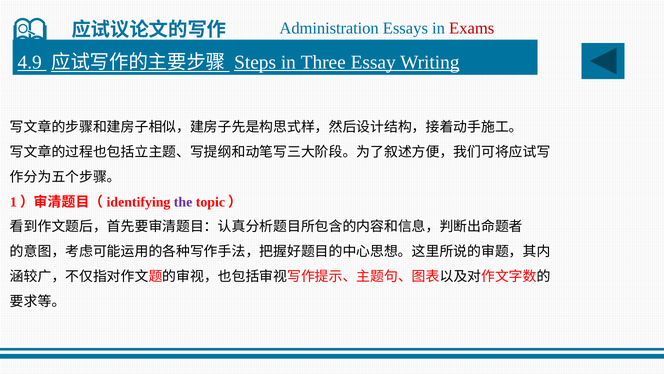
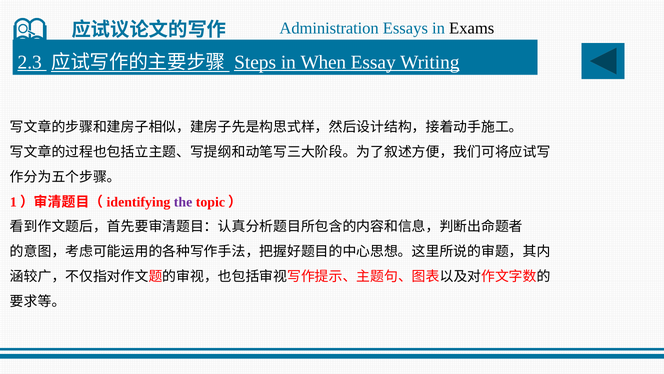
Exams colour: red -> black (472, 28)
4.9: 4.9 -> 2.3 (30, 62)
Three: Three -> When (323, 62)
